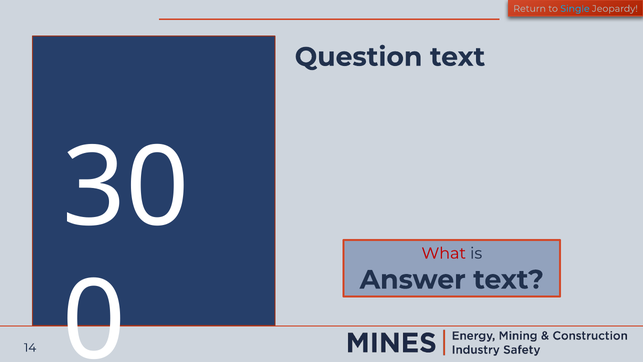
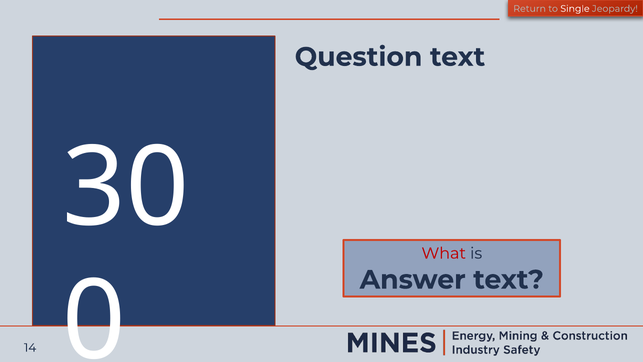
Single colour: light blue -> white (575, 9)
